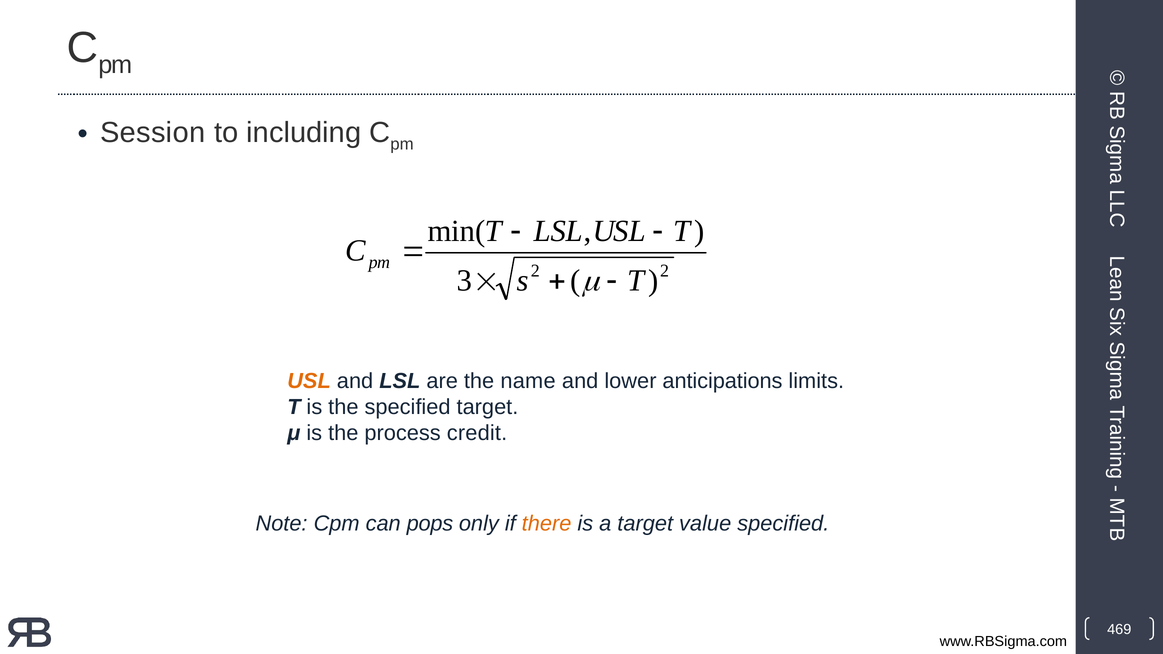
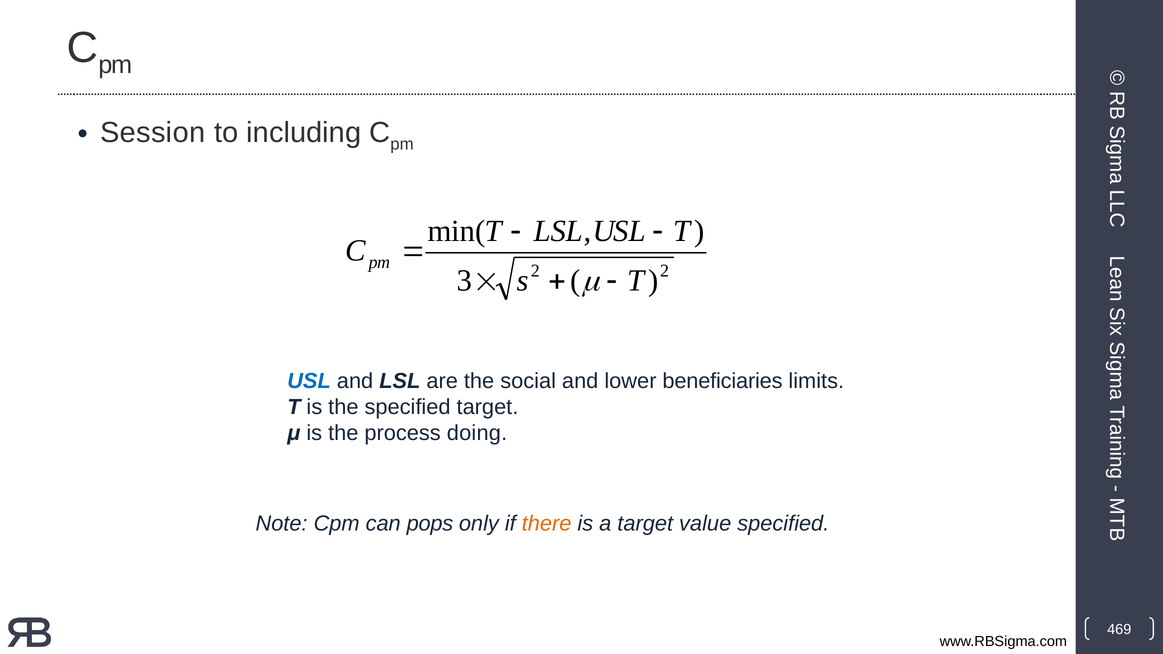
USL colour: orange -> blue (309, 381)
name: name -> social (528, 381)
anticipations: anticipations -> beneficiaries (723, 381)
credit: credit -> doing (477, 433)
